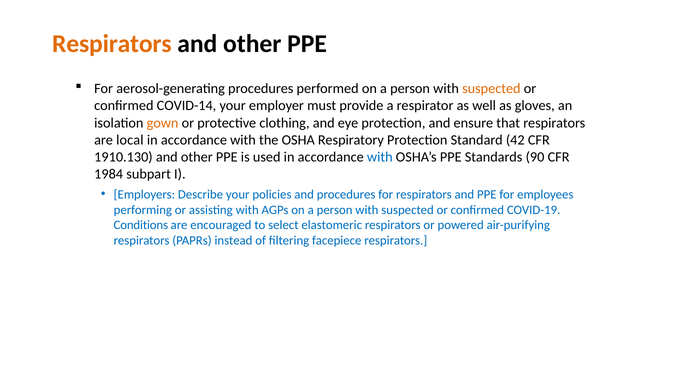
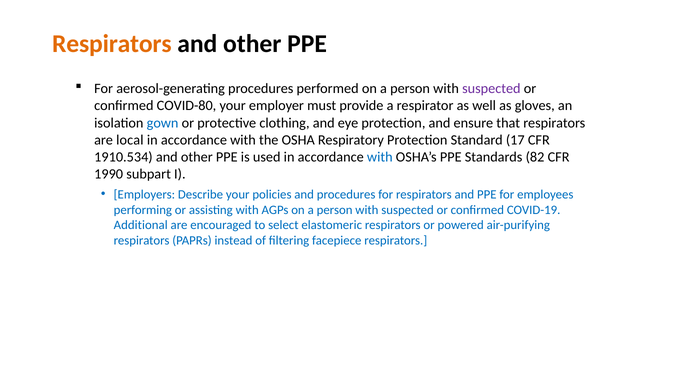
suspected colour: orange -> purple (491, 89)
COVID-14: COVID-14 -> COVID-80 (187, 106)
gown colour: orange -> blue (163, 123)
42: 42 -> 17 (515, 140)
1910.130: 1910.130 -> 1910.534 (123, 157)
90: 90 -> 82 (535, 157)
1984: 1984 -> 1990 (109, 174)
Conditions: Conditions -> Additional (141, 225)
